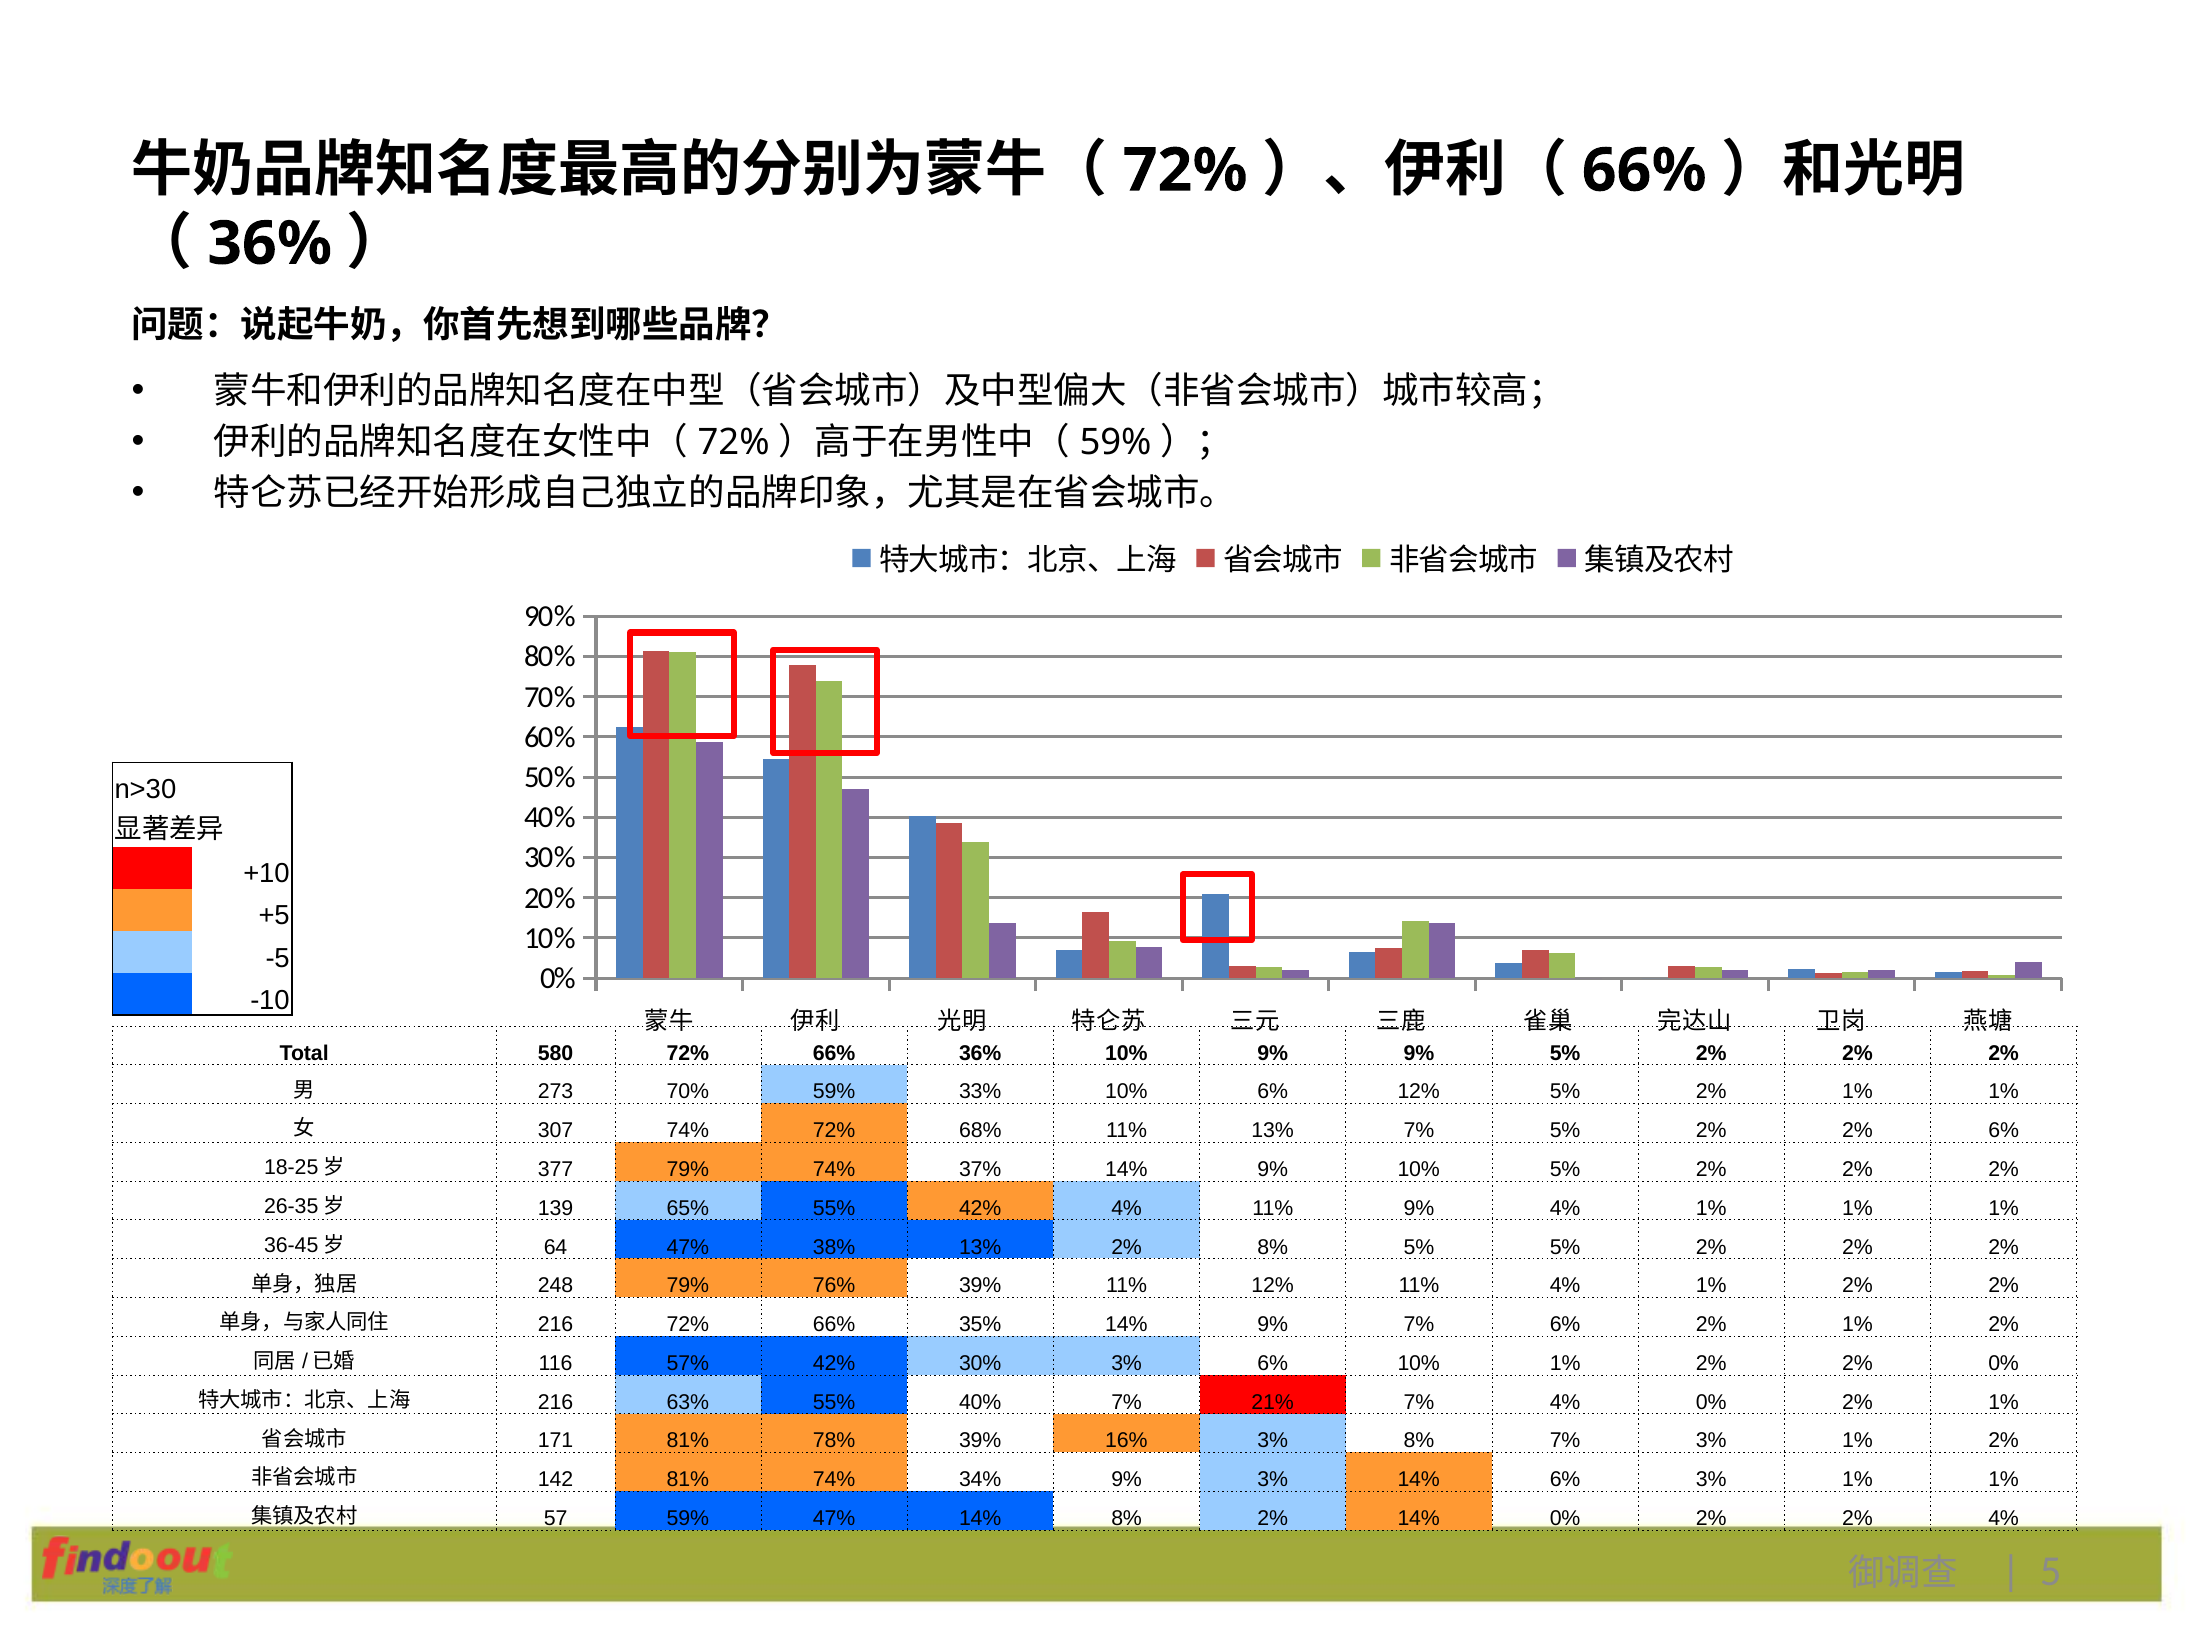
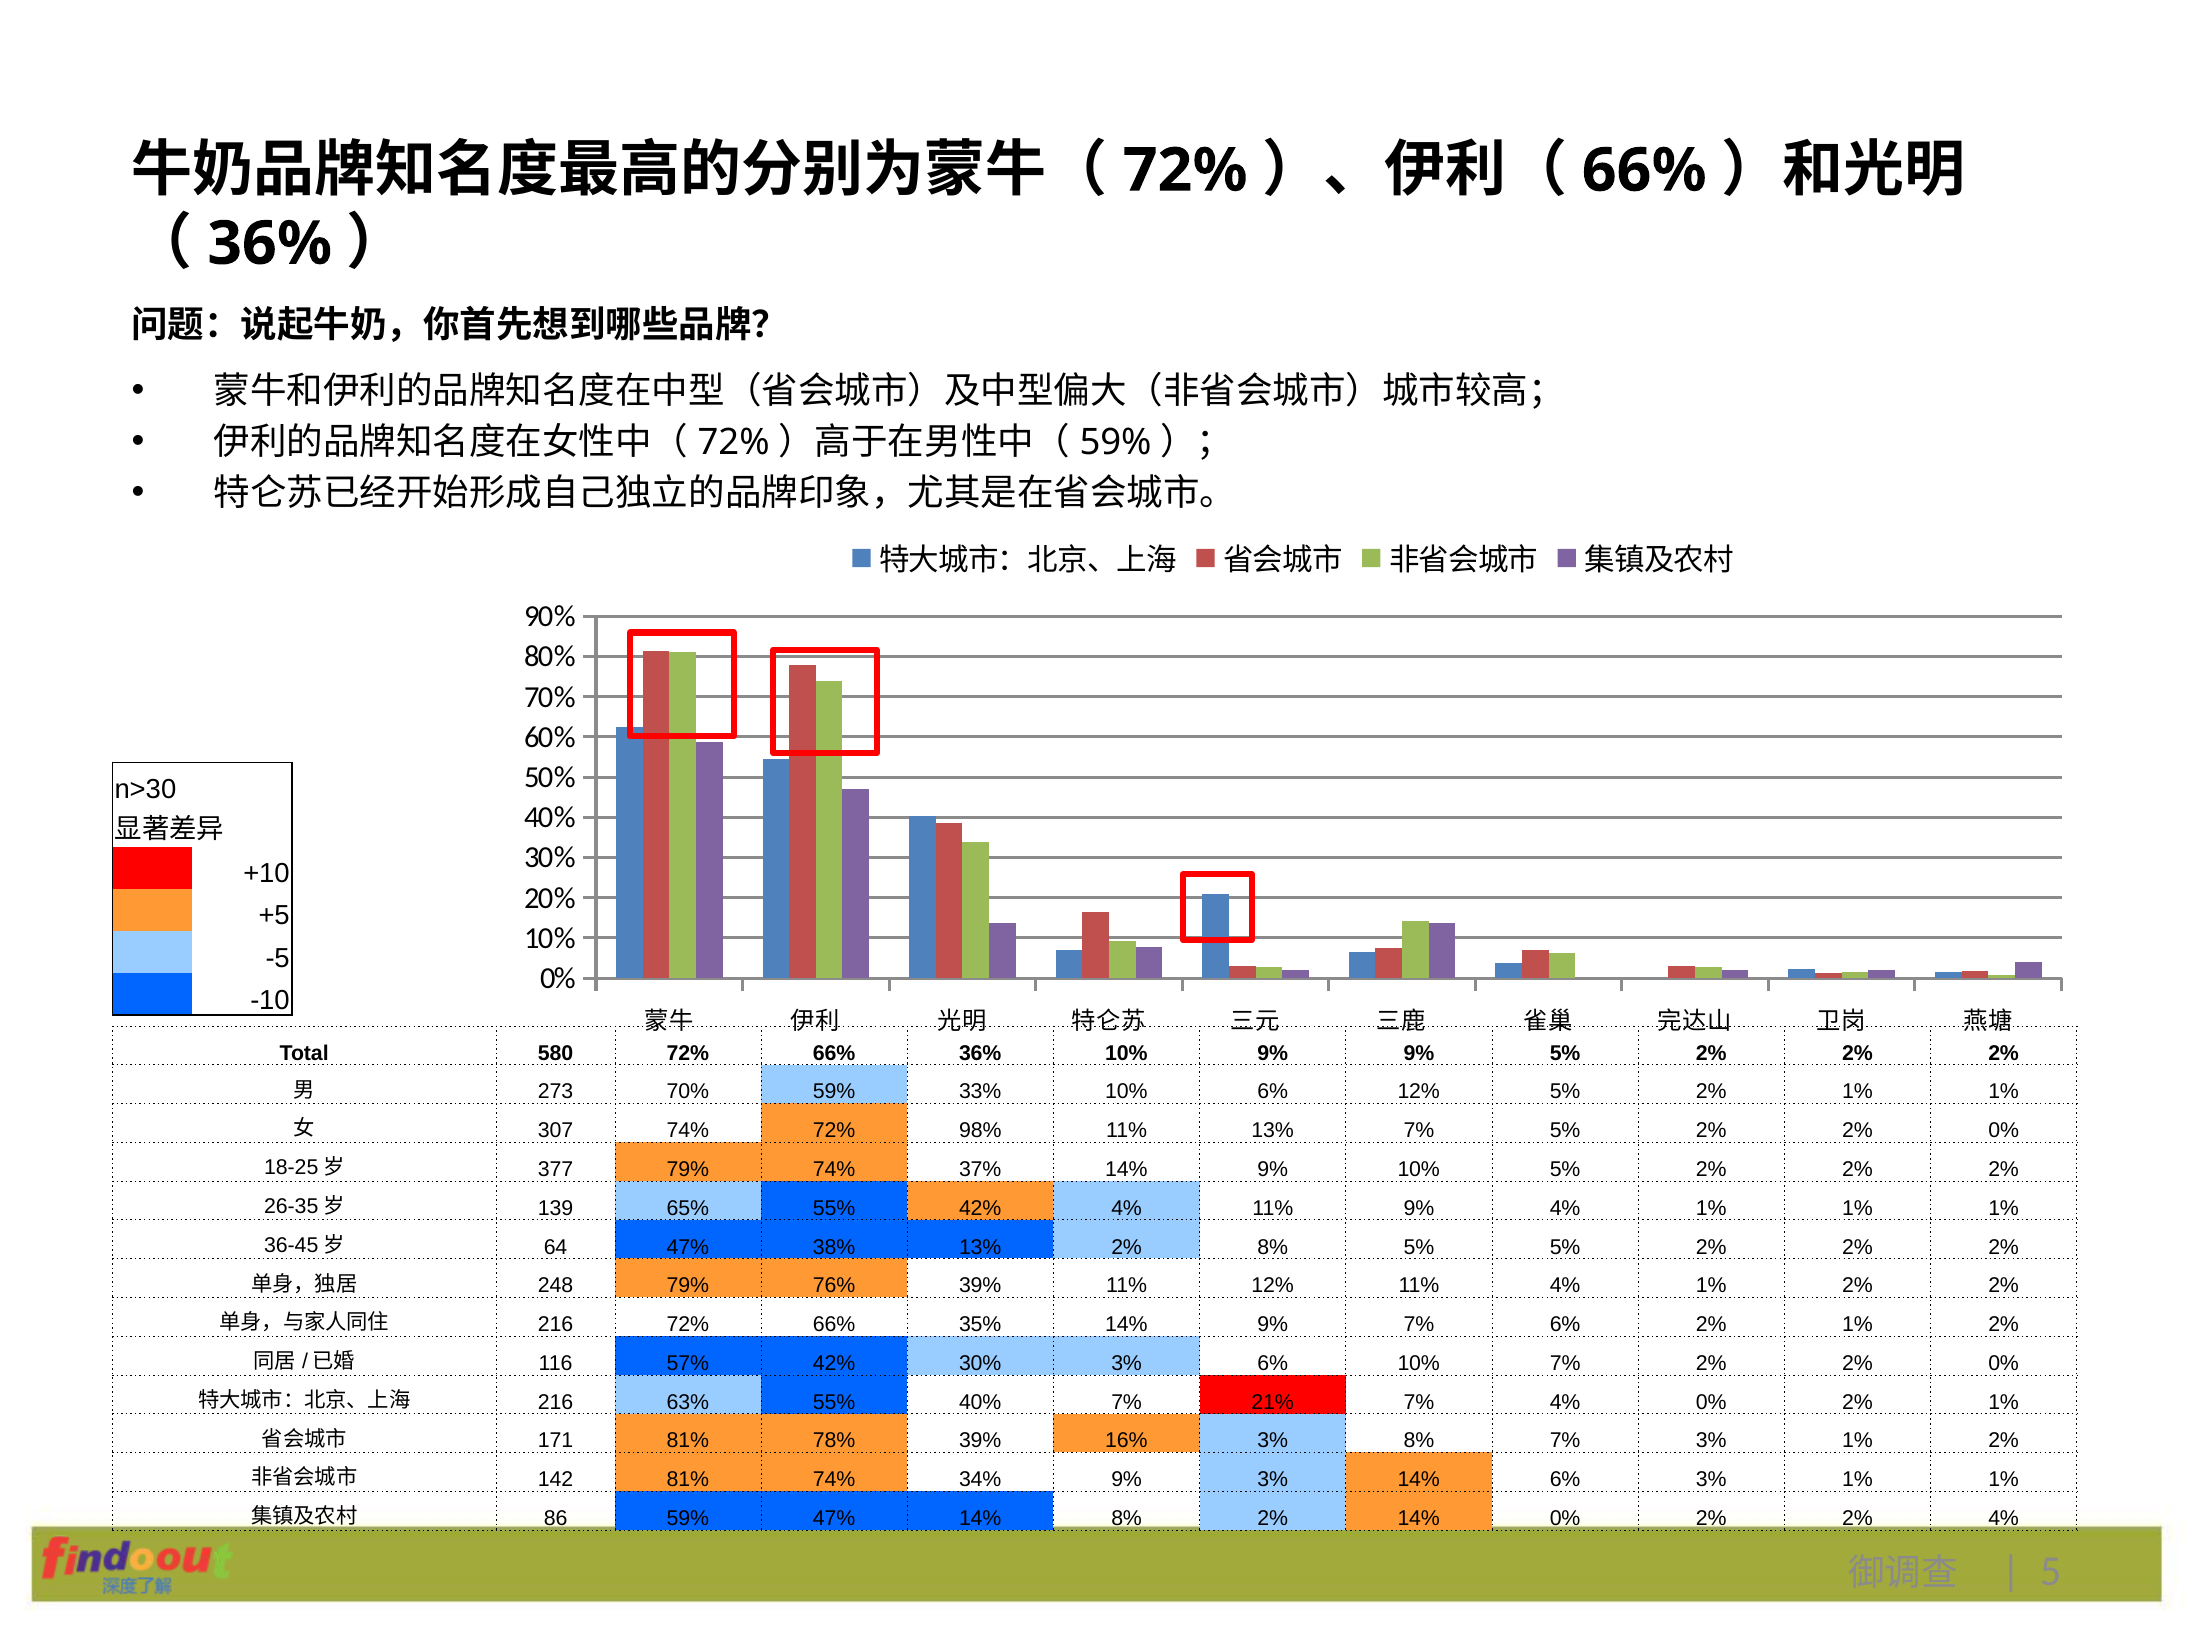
68%: 68% -> 98% (980, 1131)
5% 2% 2% 6%: 6% -> 0% (2004, 1131)
10% 1%: 1% -> 7% (1565, 1363)
57: 57 -> 86 (556, 1518)
